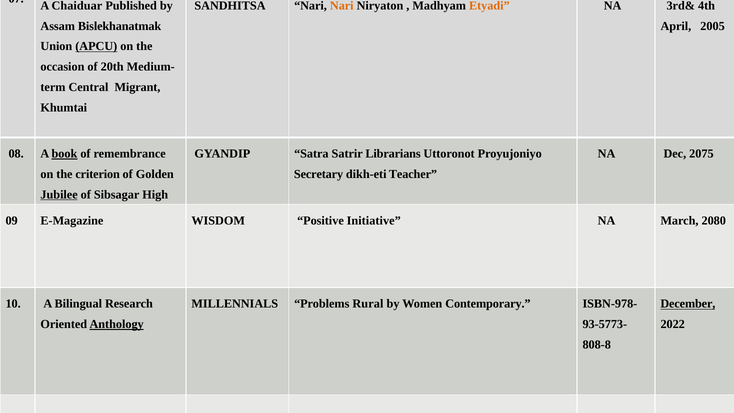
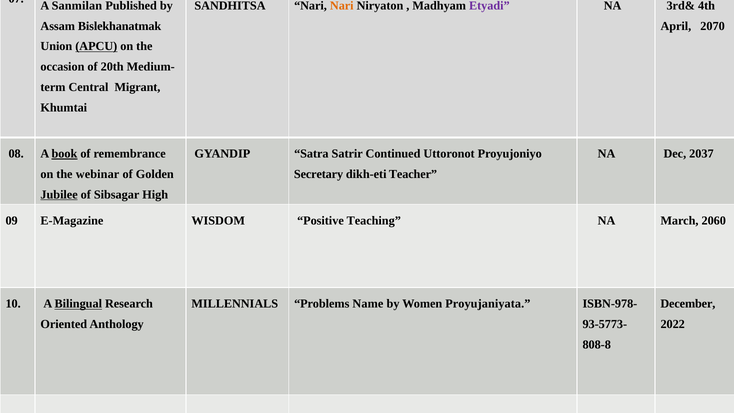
Chaiduar: Chaiduar -> Sanmilan (77, 6)
Etyadi colour: orange -> purple (489, 6)
2005: 2005 -> 2070 (713, 26)
Librarians: Librarians -> Continued (393, 154)
2075: 2075 -> 2037 (701, 154)
criterion: criterion -> webinar (98, 174)
Initiative: Initiative -> Teaching (374, 220)
2080: 2080 -> 2060 (714, 220)
Bilingual underline: none -> present (78, 304)
Rural: Rural -> Name (368, 304)
Contemporary: Contemporary -> Proyujaniyata (488, 304)
December underline: present -> none (688, 304)
Anthology underline: present -> none (117, 324)
